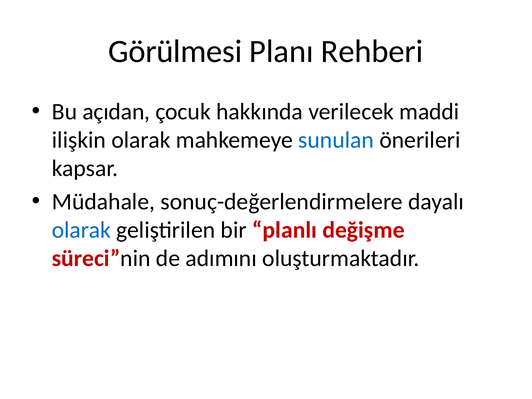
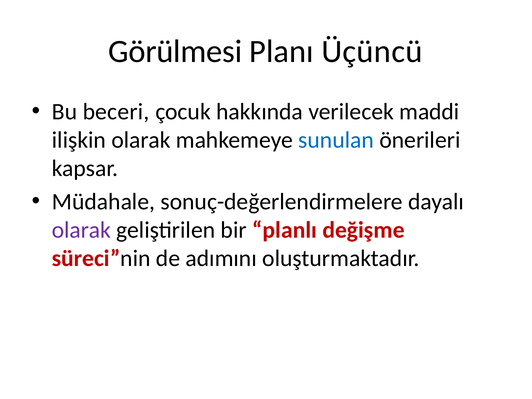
Rehberi: Rehberi -> Üçüncü (372, 51)
açıdan: açıdan -> beceri (116, 112)
olarak colour: blue -> purple (81, 230)
